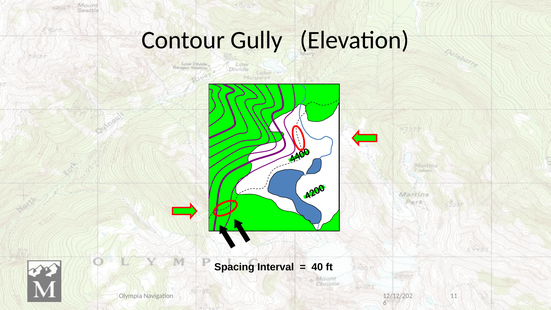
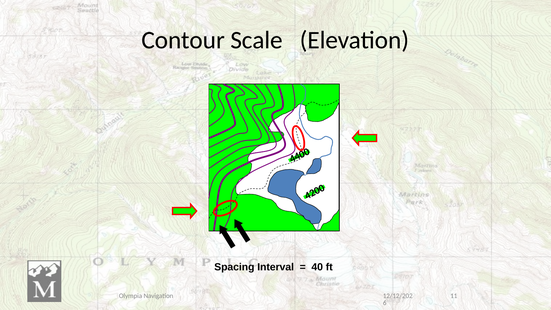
Gully: Gully -> Scale (257, 40)
